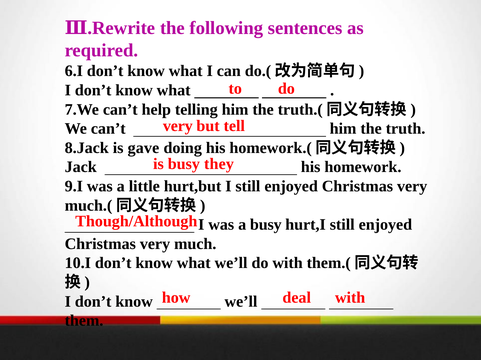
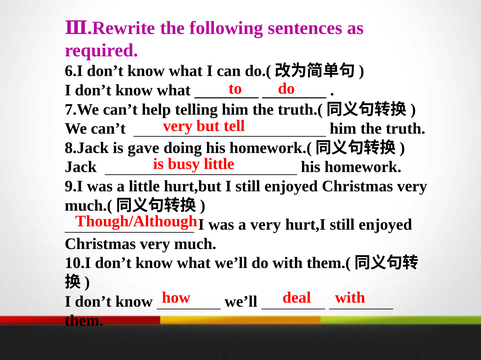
busy they: they -> little (219, 164)
a busy: busy -> very (266, 225)
